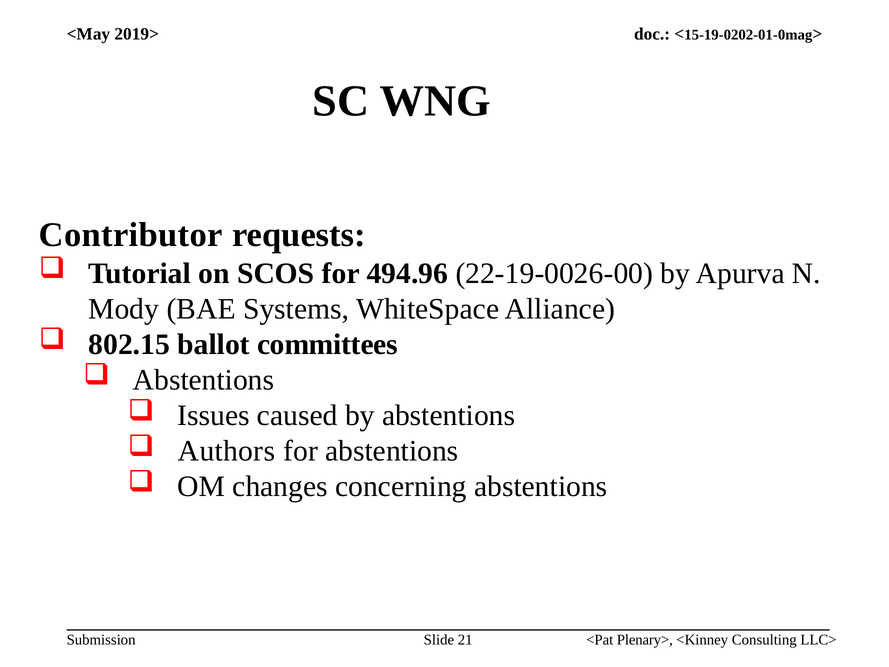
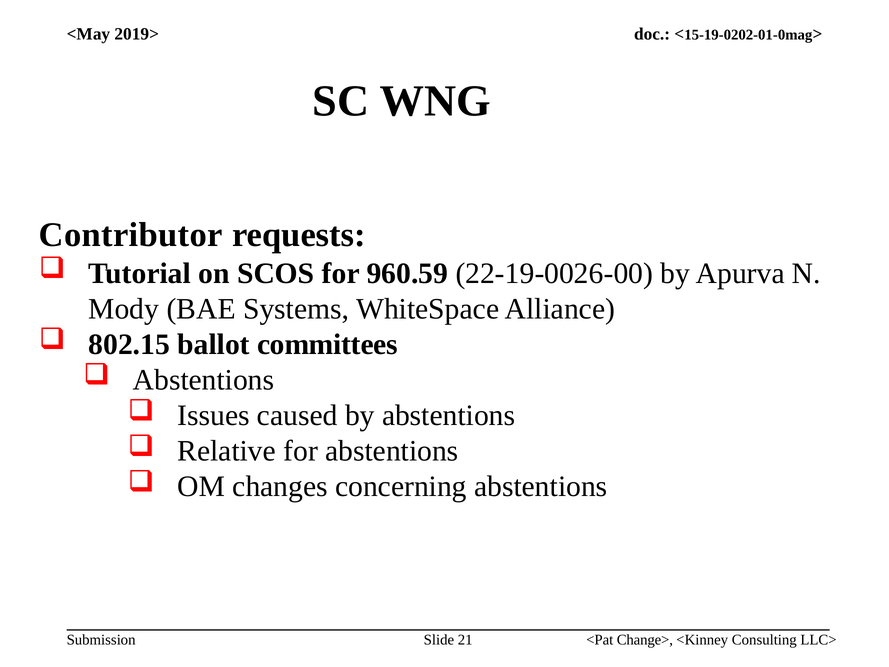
494.96: 494.96 -> 960.59 (407, 273)
Authors: Authors -> Relative (227, 451)
Plenary>: Plenary> -> Change> (645, 639)
